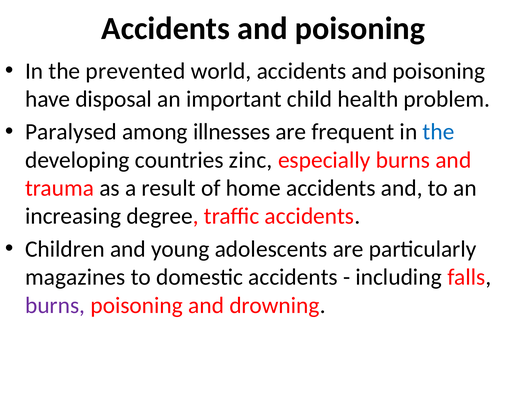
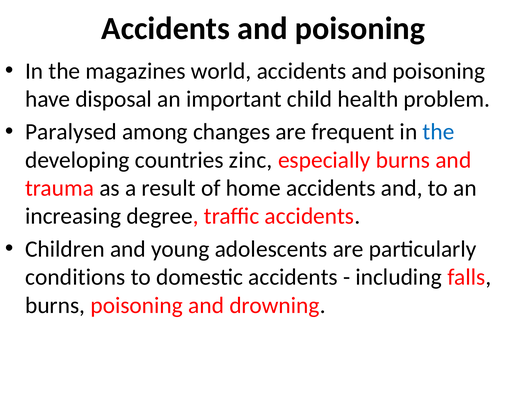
prevented: prevented -> magazines (136, 71)
illnesses: illnesses -> changes (232, 132)
magazines: magazines -> conditions (75, 277)
burns colour: purple -> black (55, 306)
